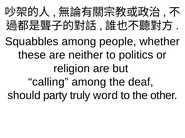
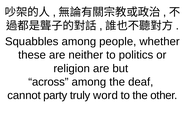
calling: calling -> across (48, 82)
should: should -> cannot (24, 96)
